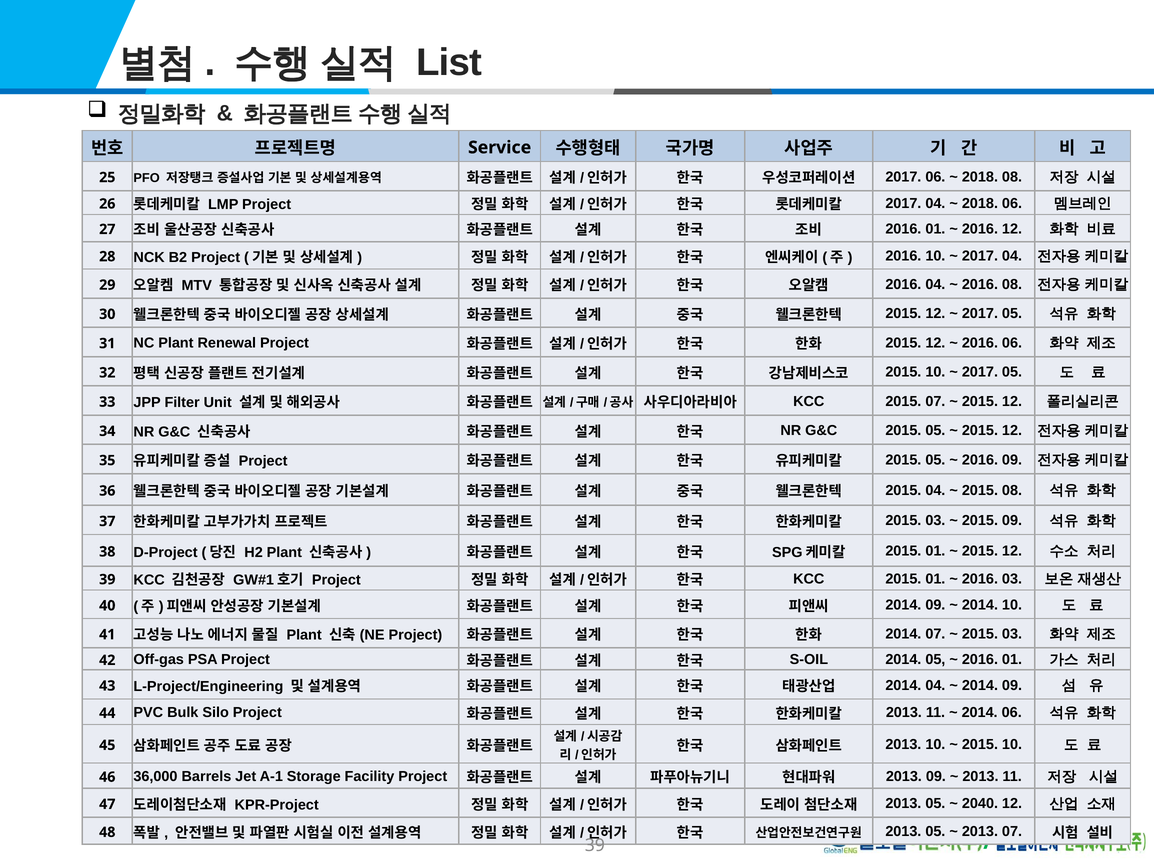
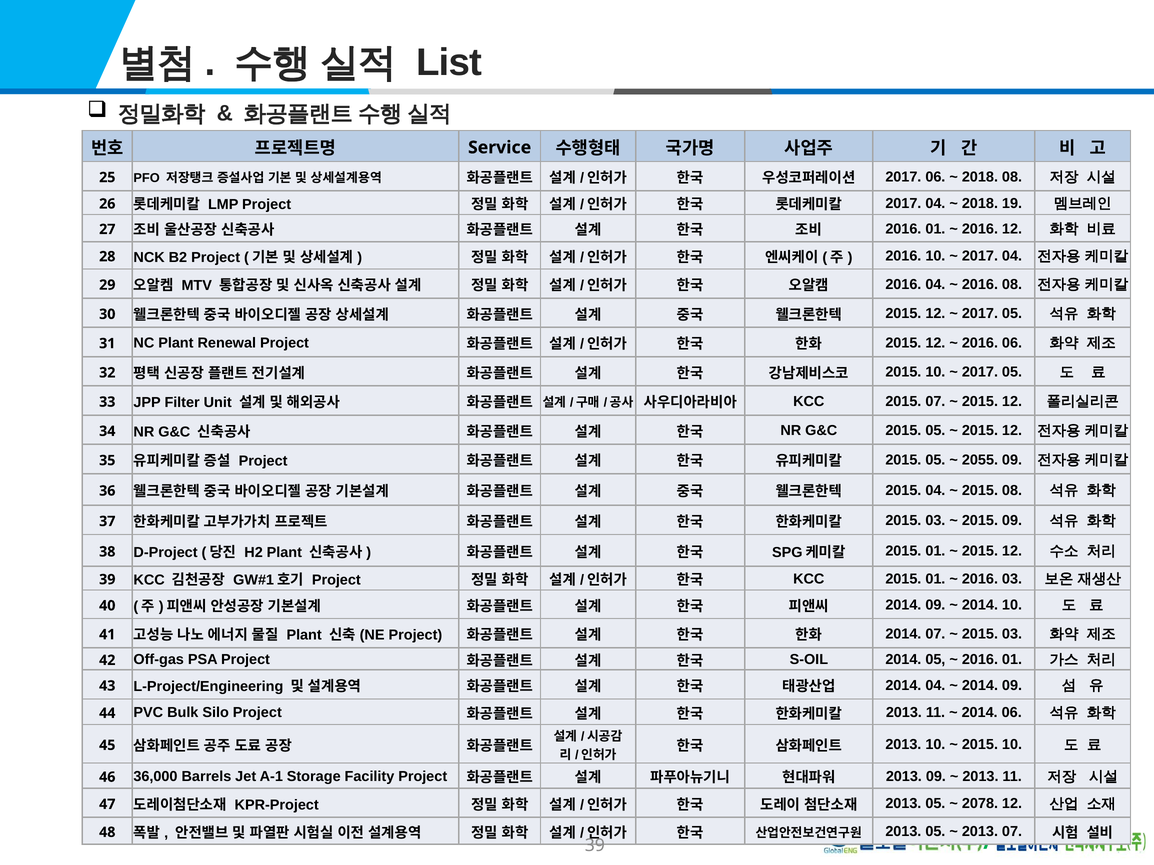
2018 06: 06 -> 19 (1012, 204)
2016: 2016 -> 2055 (980, 460)
2040: 2040 -> 2078 (980, 804)
